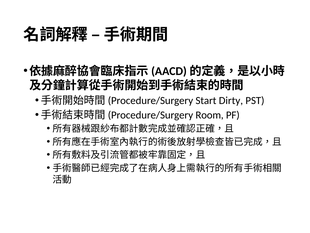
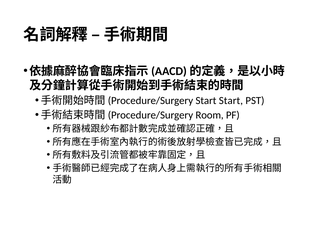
Start Dirty: Dirty -> Start (231, 100)
